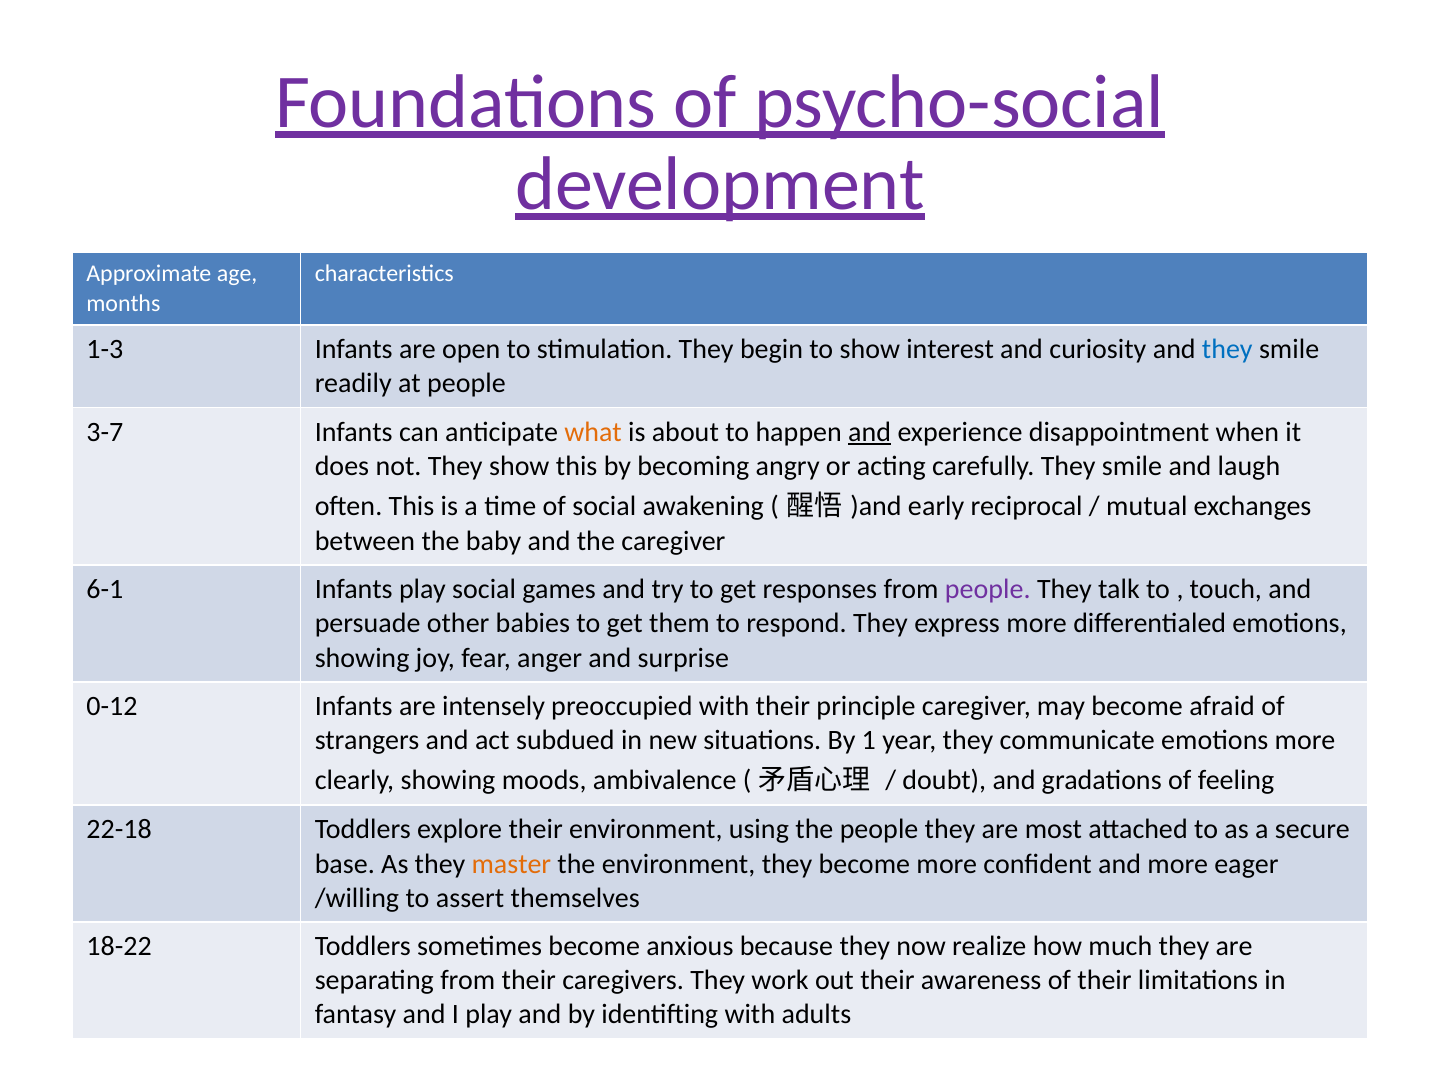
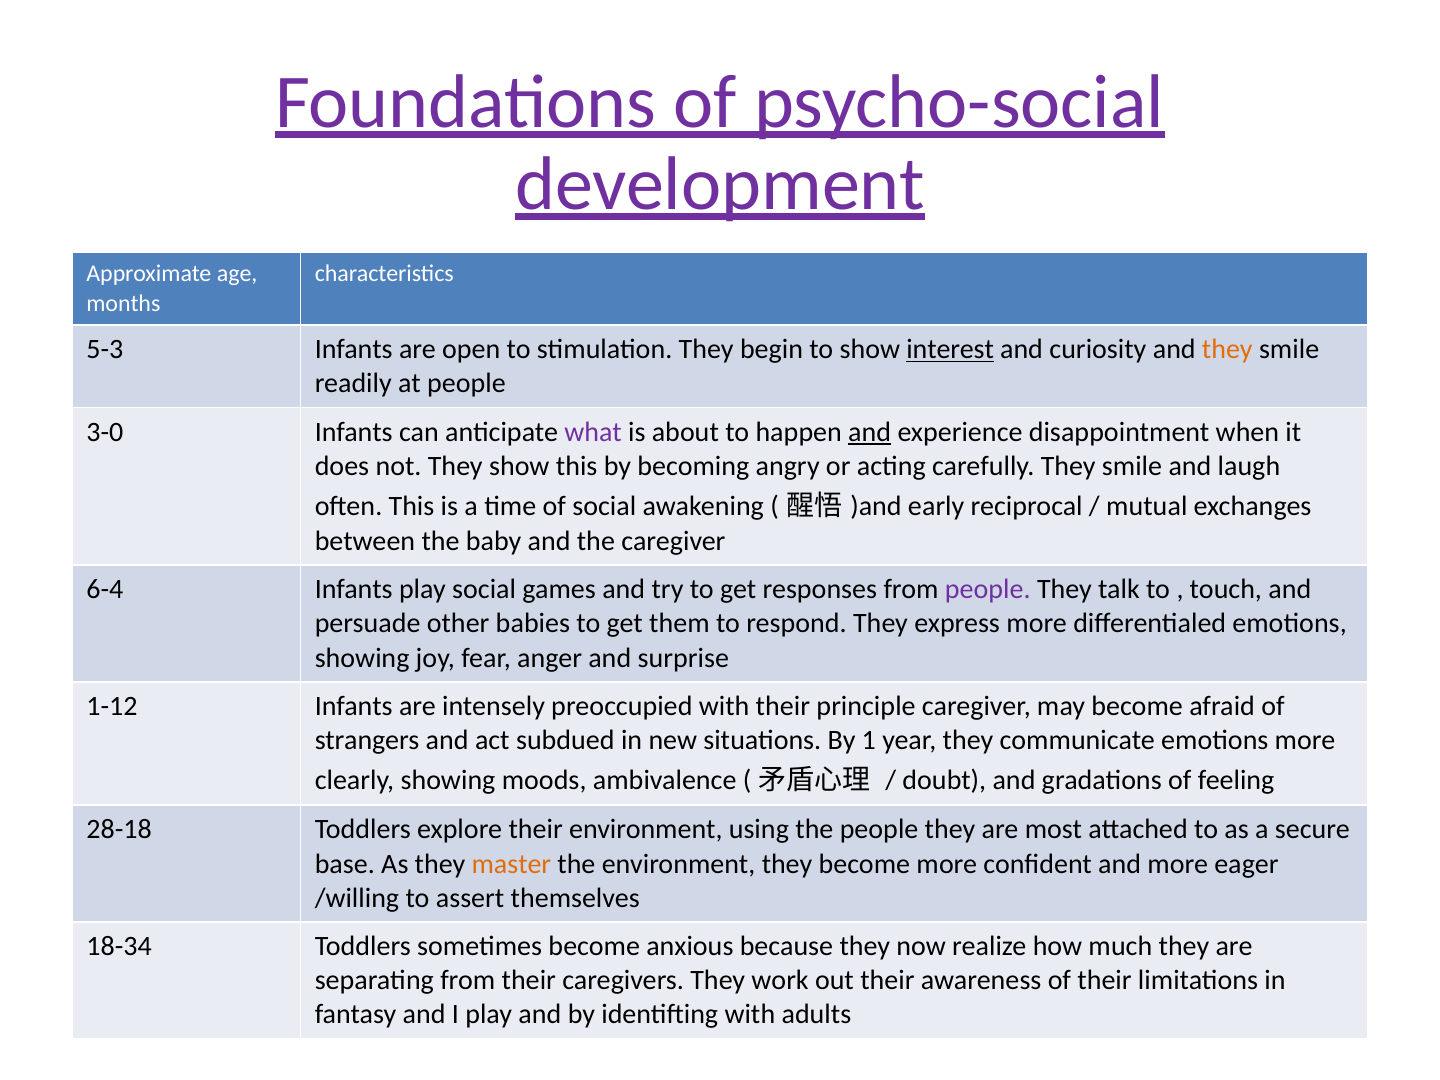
1-3: 1-3 -> 5-3 (105, 350)
interest underline: none -> present (950, 350)
they colour: blue -> orange (1227, 350)
3-7: 3-7 -> 3-0 (105, 432)
what colour: orange -> purple (593, 432)
6-1: 6-1 -> 6-4 (105, 590)
0-12: 0-12 -> 1-12 (112, 706)
22-18: 22-18 -> 28-18 (119, 830)
18-22: 18-22 -> 18-34 (119, 946)
